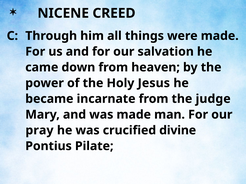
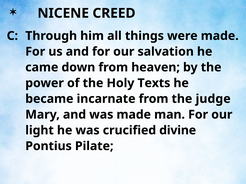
Jesus: Jesus -> Texts (154, 83)
pray: pray -> light (40, 131)
